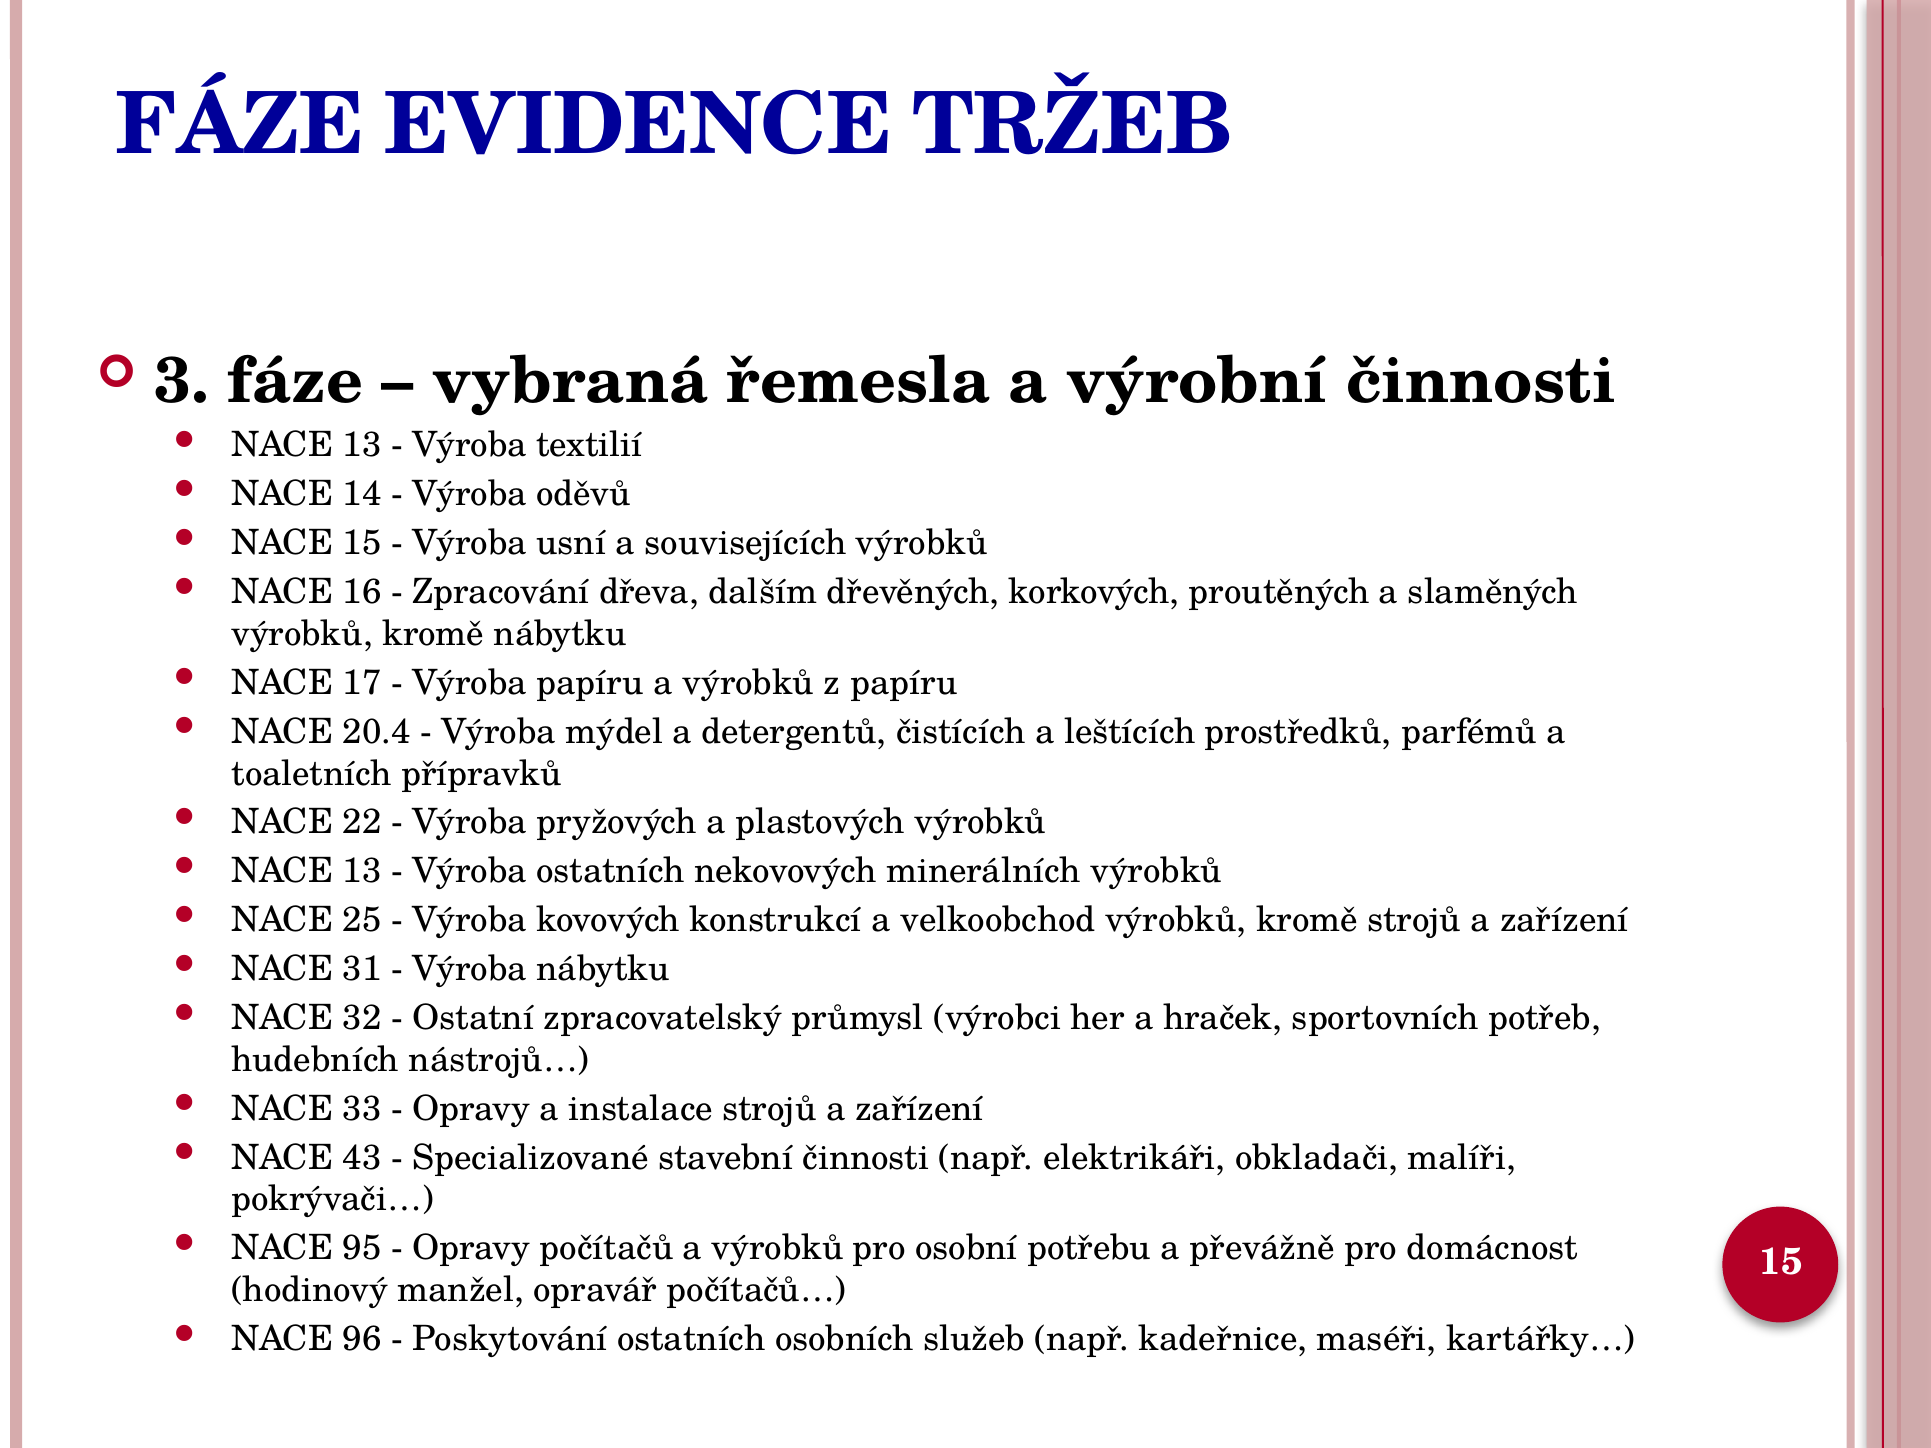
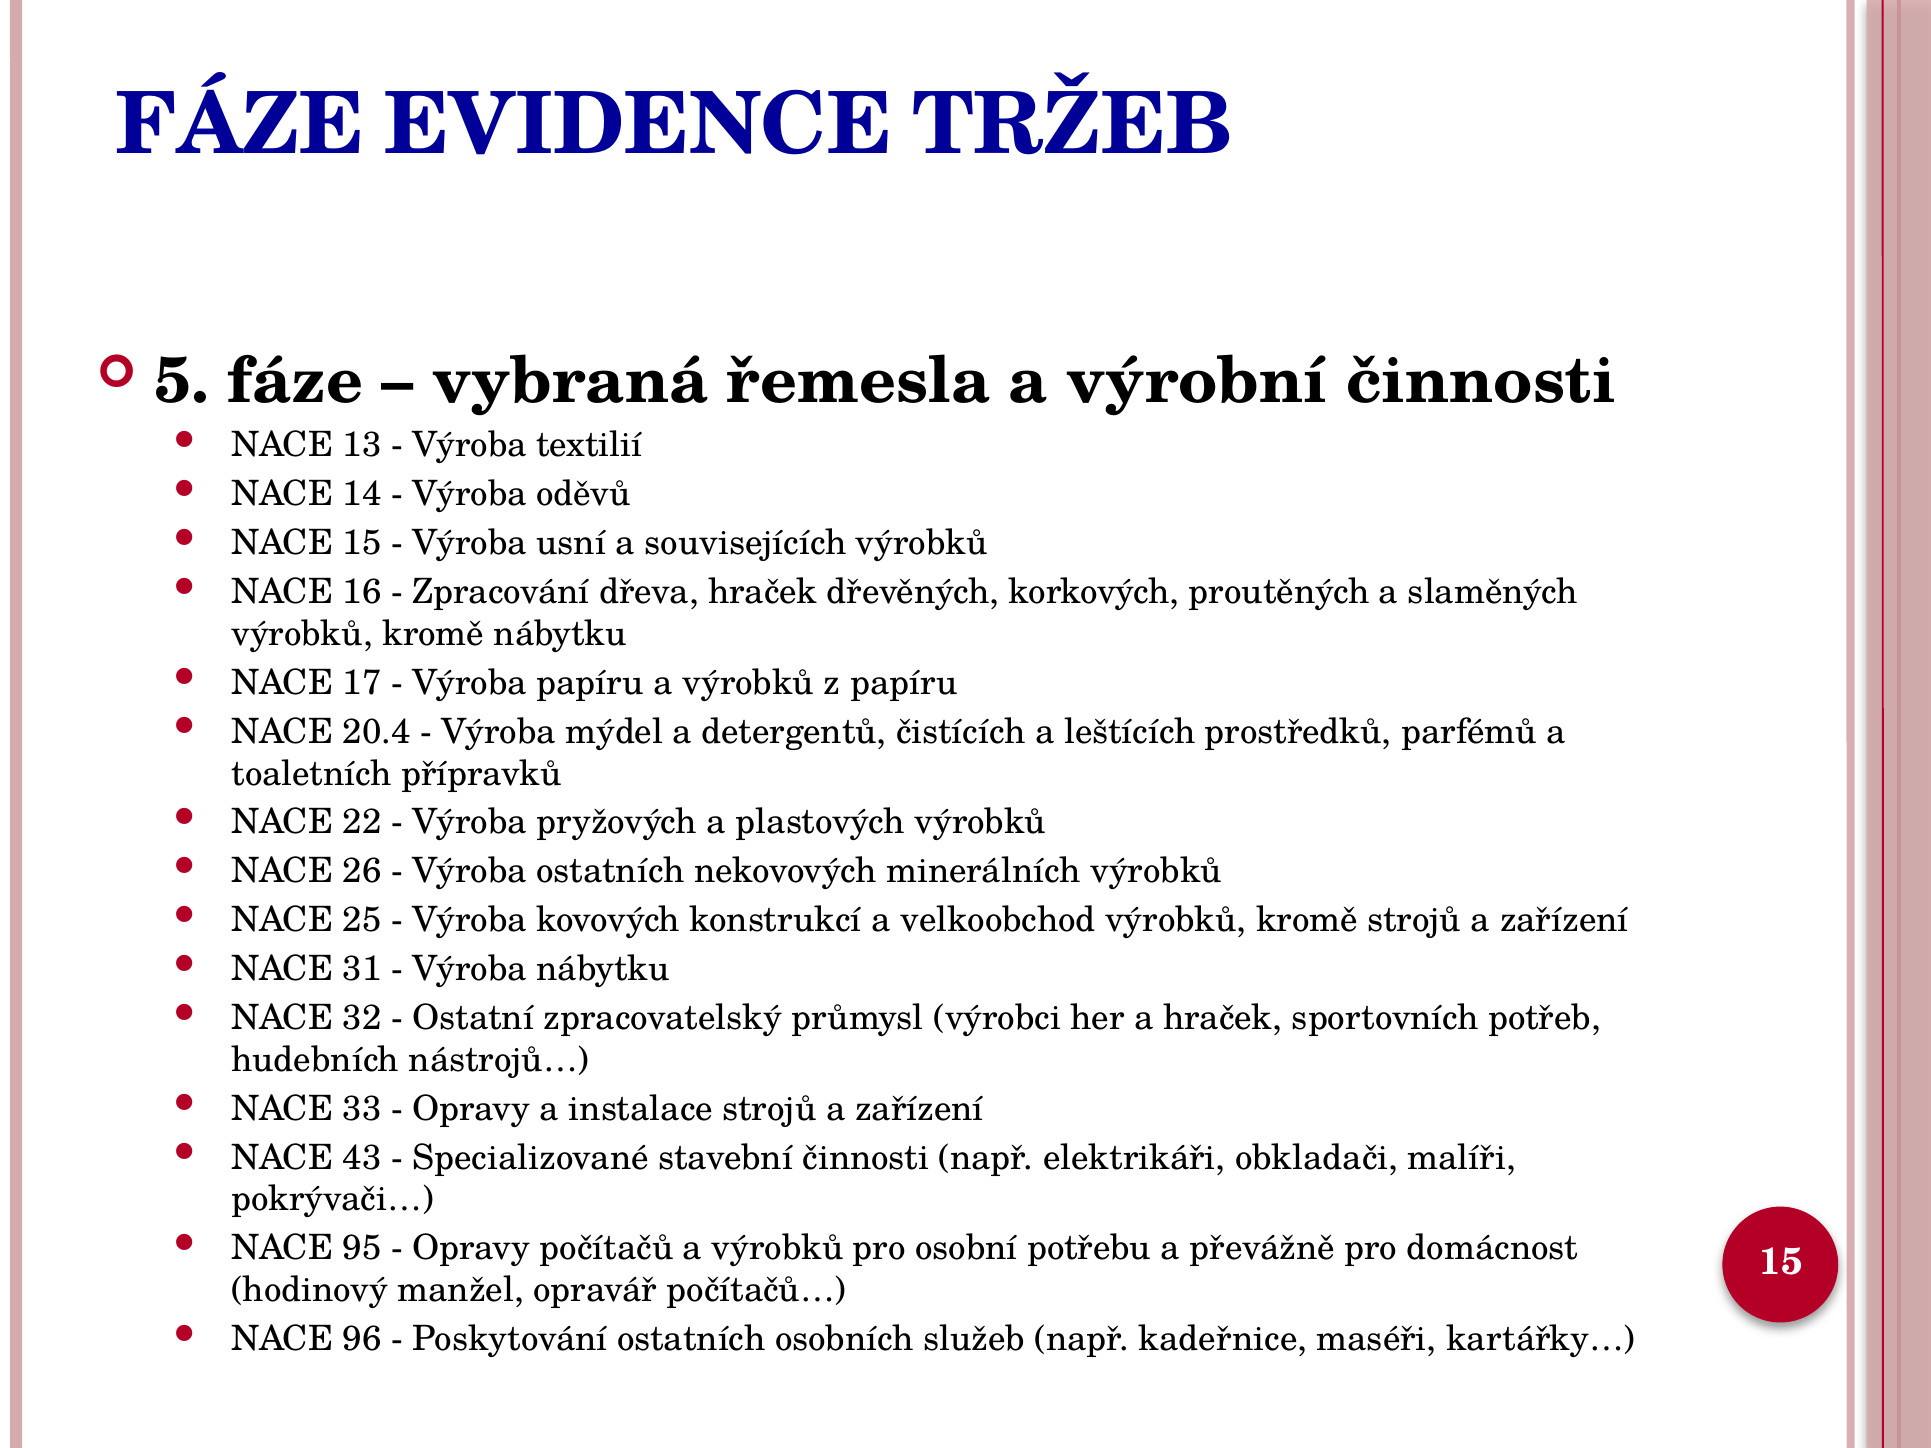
3: 3 -> 5 (182, 381)
dřeva dalším: dalším -> hraček (763, 592)
13: 13 -> 26 (362, 871)
